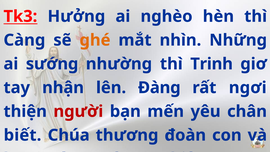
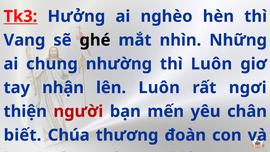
Càng: Càng -> Vang (24, 40)
ghé colour: orange -> black (95, 40)
sướng: sướng -> chung (52, 64)
thì Trinh: Trinh -> Luôn (211, 64)
lên Đàng: Đàng -> Luôn (159, 88)
